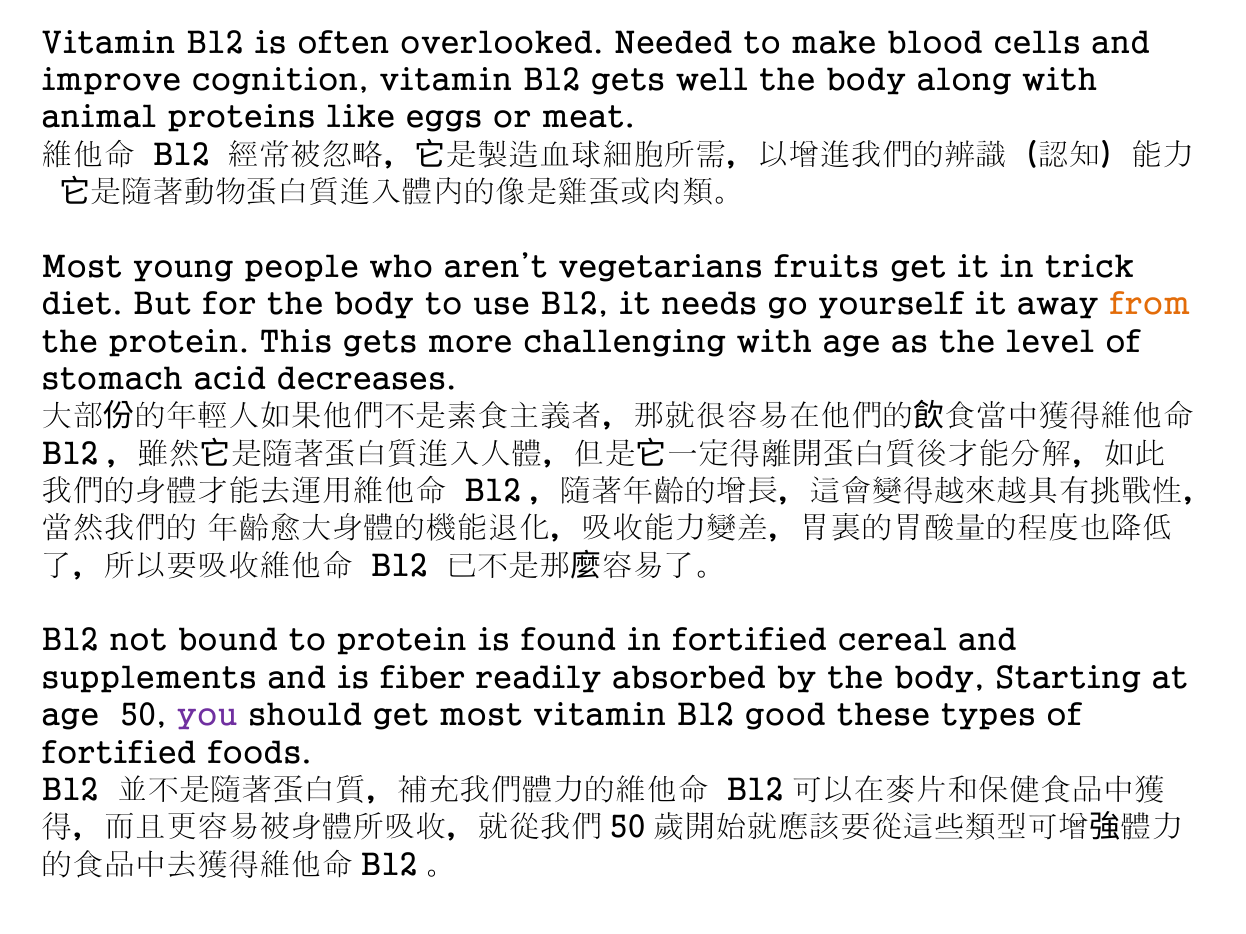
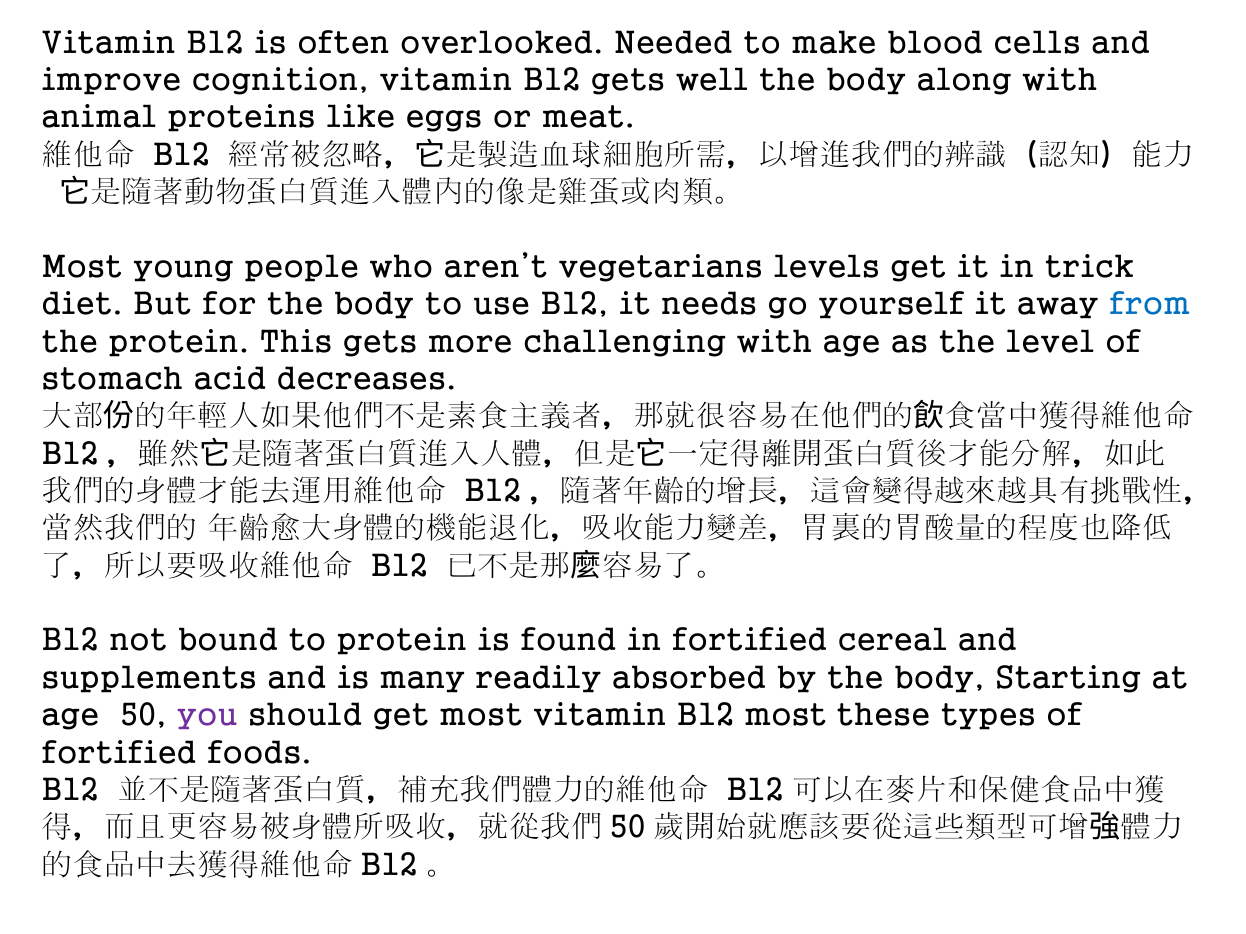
fruits: fruits -> levels (827, 267)
from colour: orange -> blue (1150, 305)
fiber: fiber -> many (422, 678)
B12 good: good -> most (786, 716)
